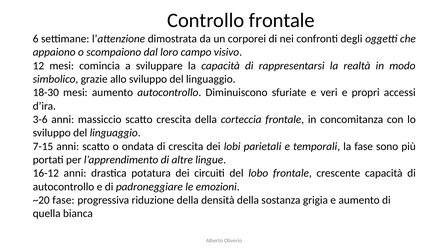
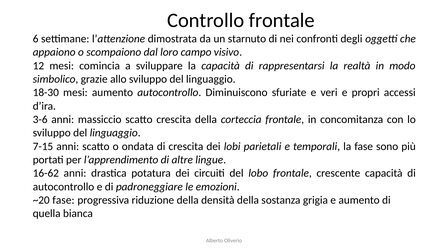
corporei: corporei -> starnuto (247, 39)
16-12: 16-12 -> 16-62 (46, 173)
